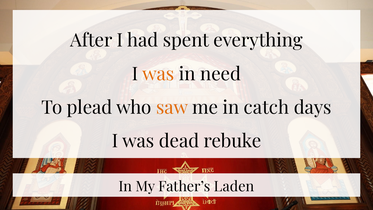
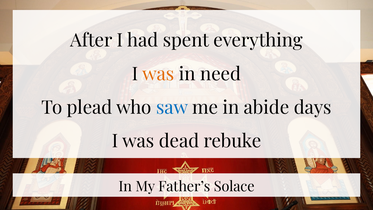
saw colour: orange -> blue (172, 108)
catch: catch -> abide (266, 108)
Laden: Laden -> Solace (234, 187)
